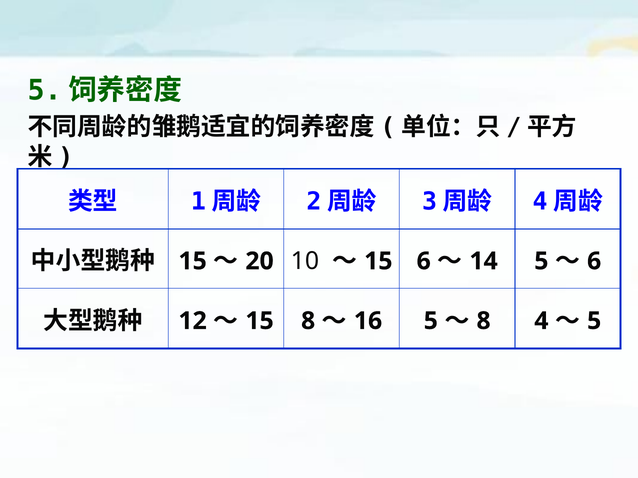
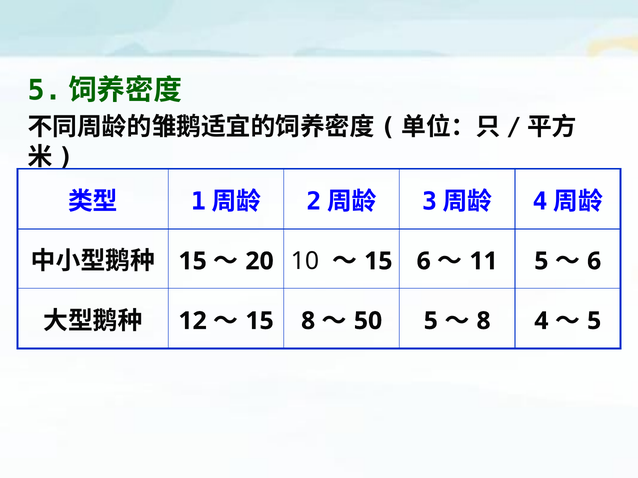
14: 14 -> 11 (484, 261)
16: 16 -> 50 (368, 321)
